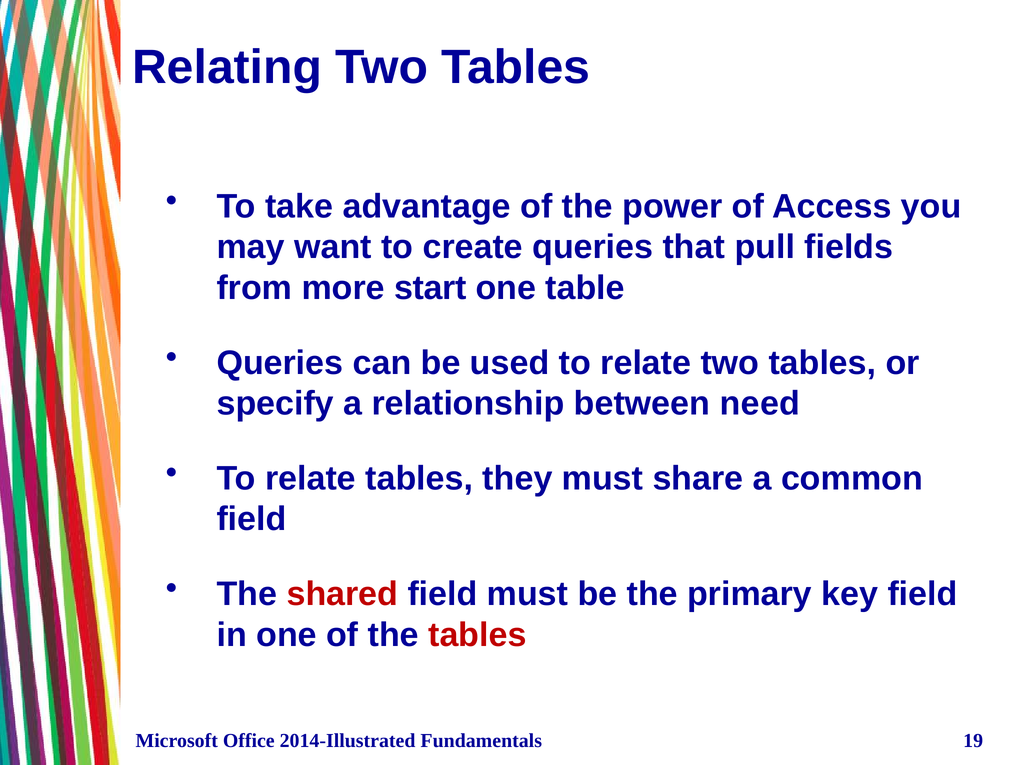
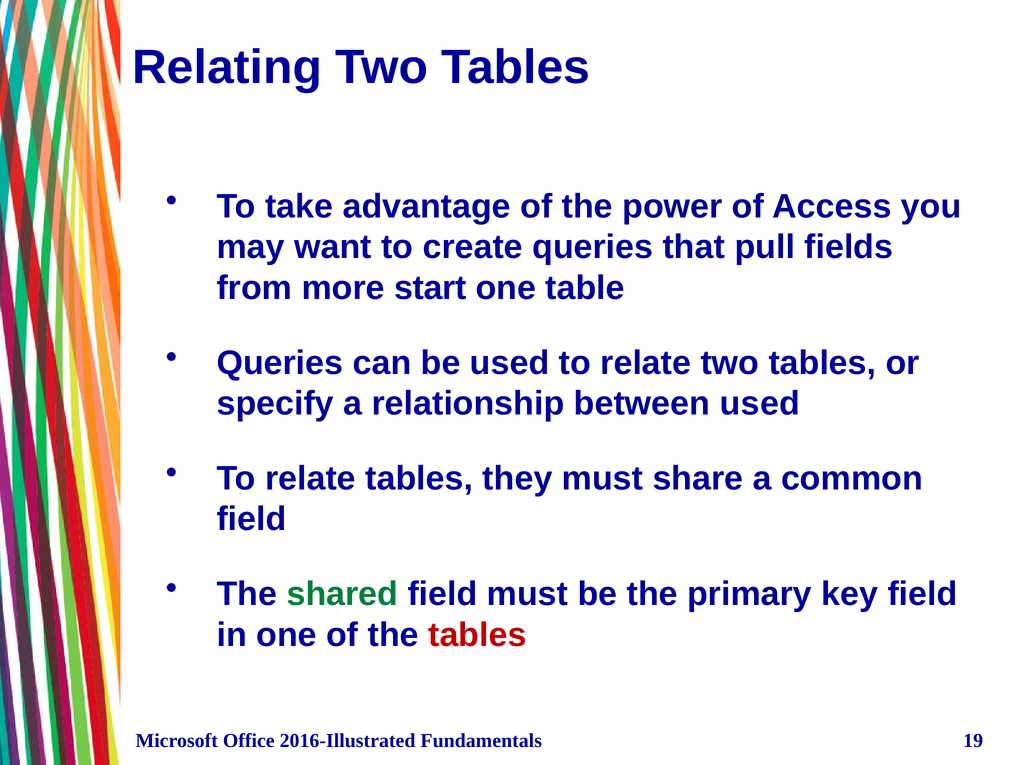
between need: need -> used (760, 404)
shared colour: red -> green (342, 595)
2014-Illustrated: 2014-Illustrated -> 2016-Illustrated (348, 742)
